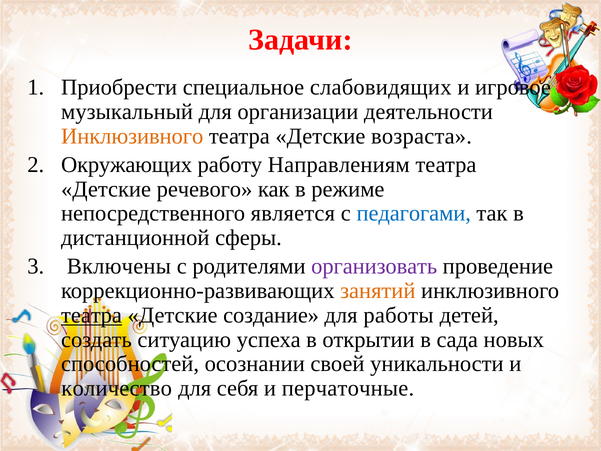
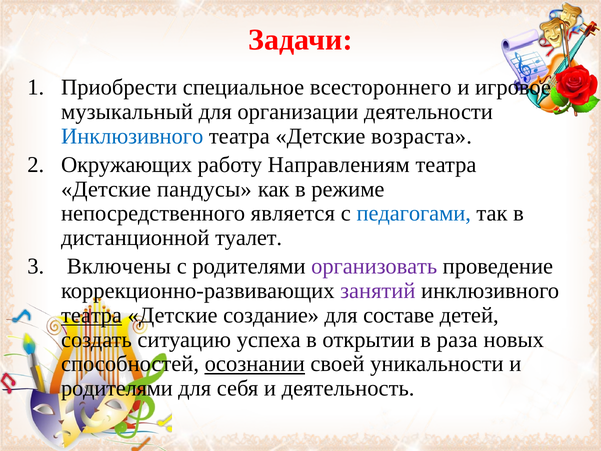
слабовидящих: слабовидящих -> всестороннего (381, 87)
Инклюзивного colour: orange -> blue (132, 136)
речевого: речевого -> пандусы (204, 189)
сферы: сферы -> туалет (249, 238)
занятий colour: orange -> purple (378, 291)
работы: работы -> составе (399, 315)
сада: сада -> раза (457, 339)
осознании underline: none -> present (255, 364)
количество: количество -> родителями (117, 388)
перчаточные: перчаточные -> деятельность (348, 388)
